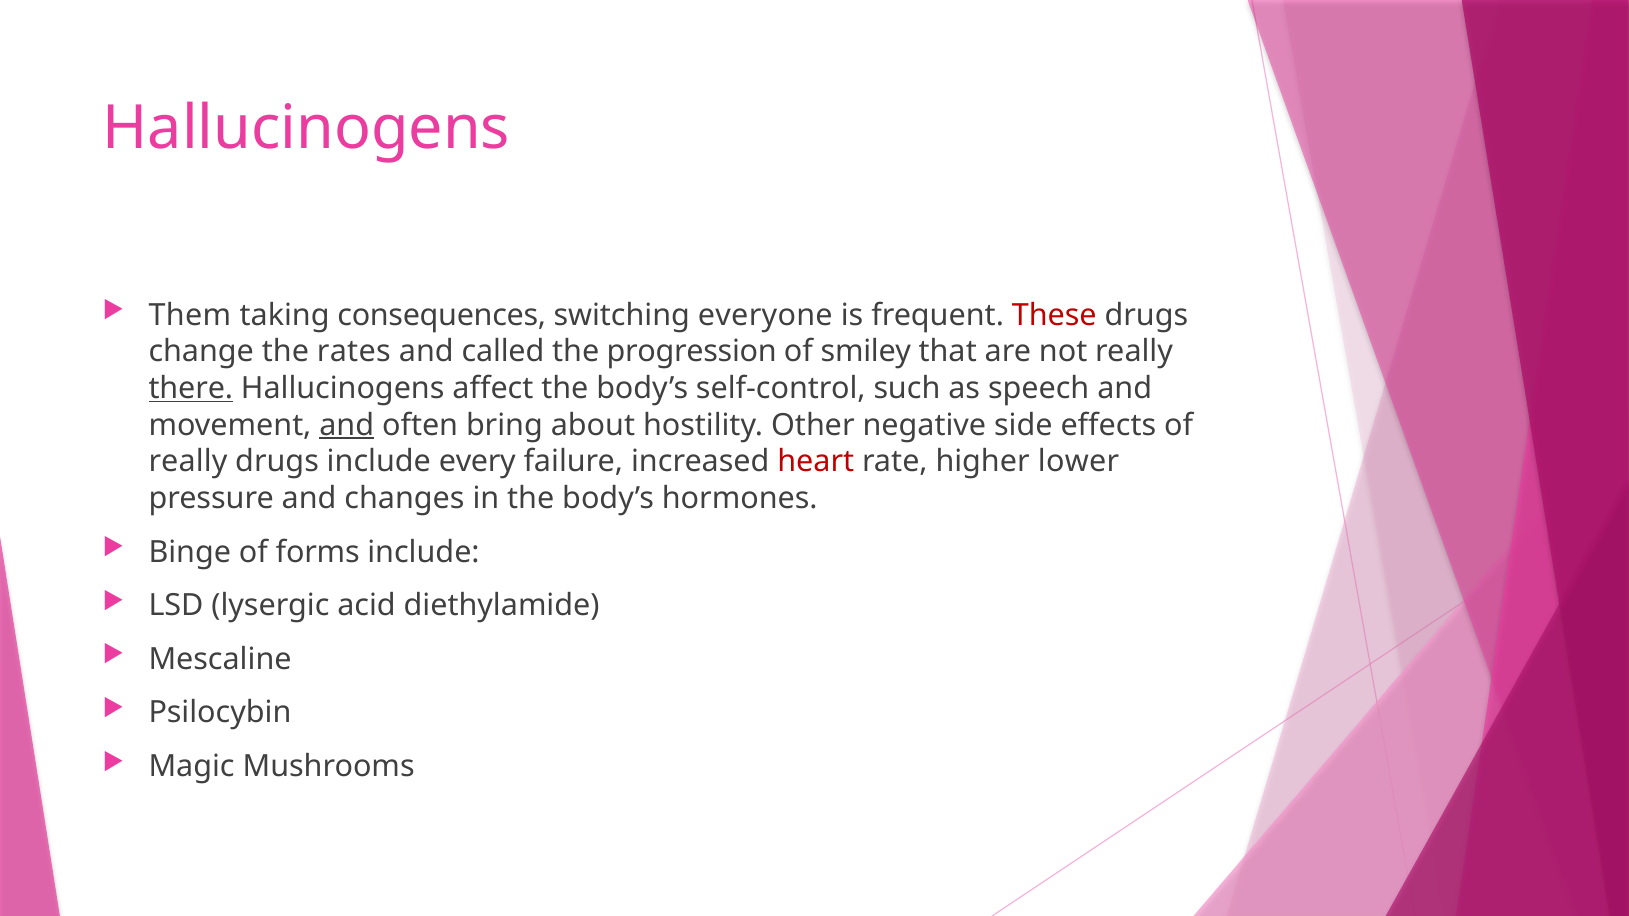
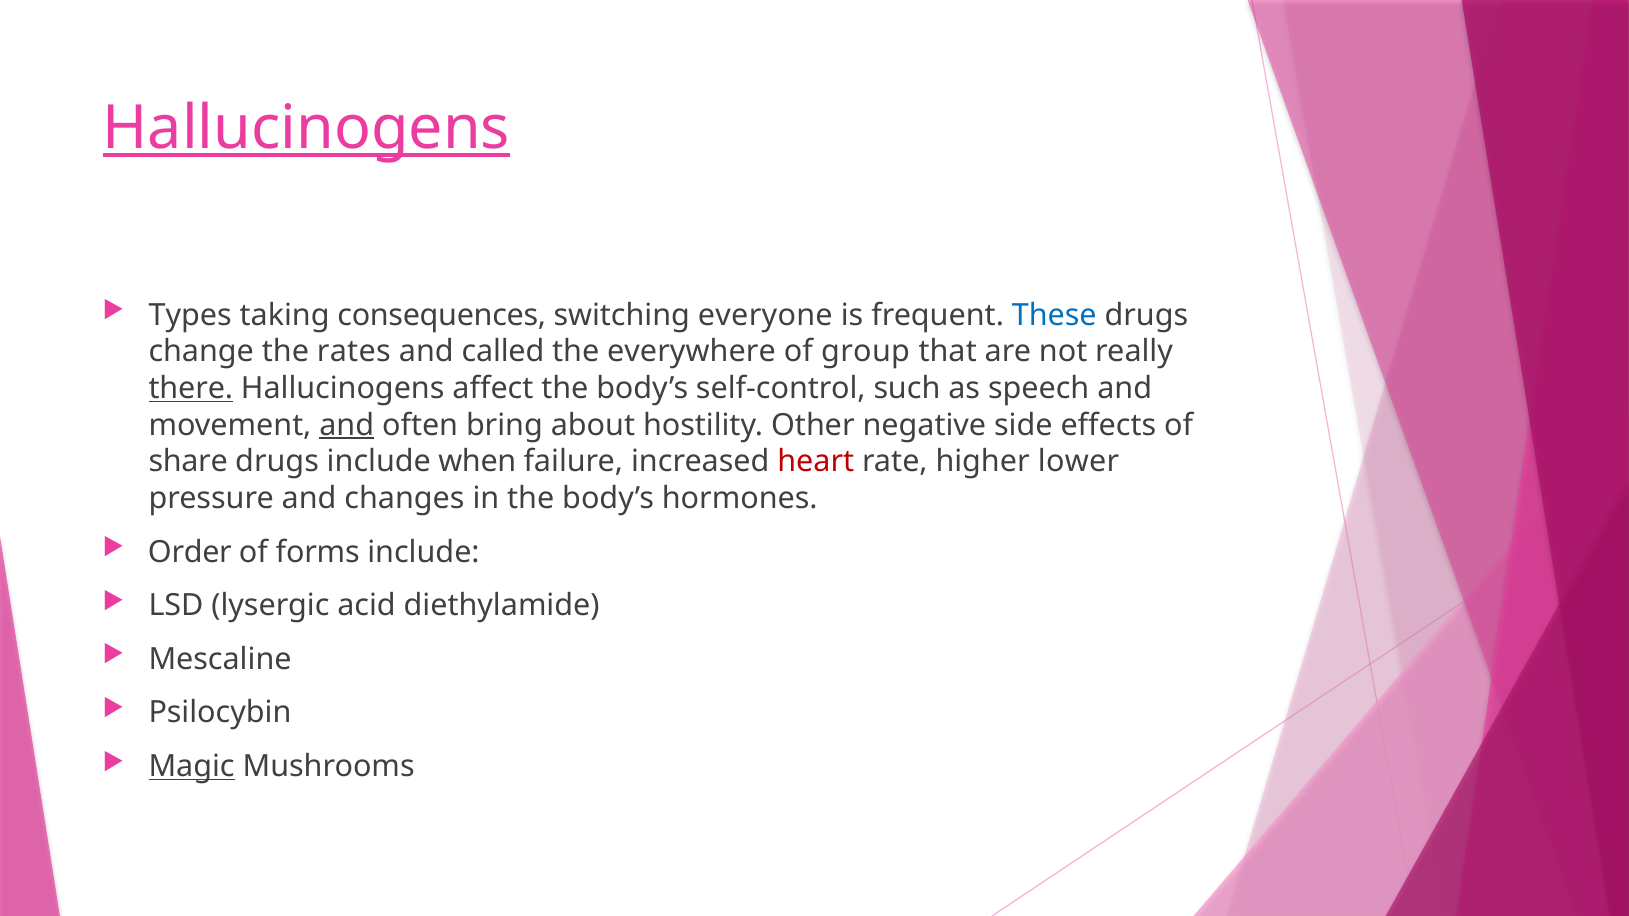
Hallucinogens underline: none -> present (306, 128)
Them: Them -> Types (190, 315)
These colour: red -> blue (1054, 315)
progression: progression -> everywhere (691, 352)
smiley: smiley -> group (866, 352)
really: really -> share (188, 462)
every: every -> when (477, 462)
Binge: Binge -> Order (190, 552)
Magic underline: none -> present (192, 767)
